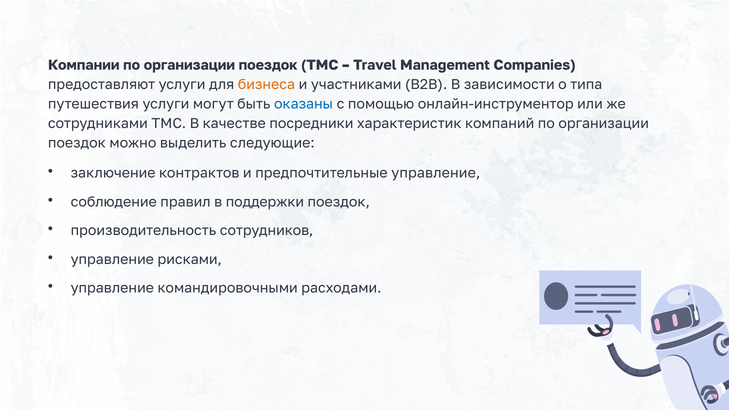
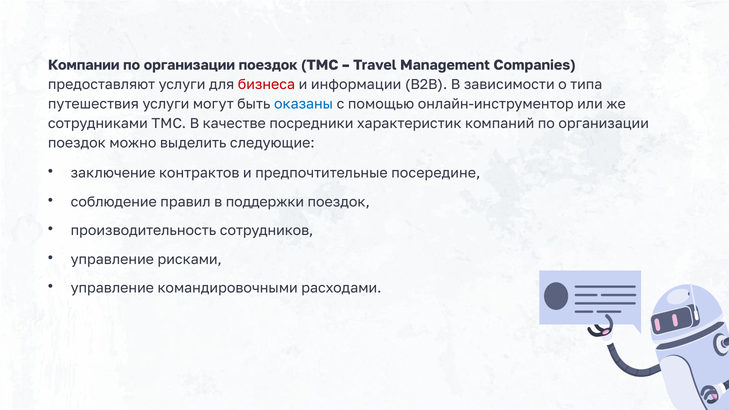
бизнеса colour: orange -> red (266, 85)
участниками: участниками -> информации (356, 85)
предпочтительные управление: управление -> посередине (436, 173)
